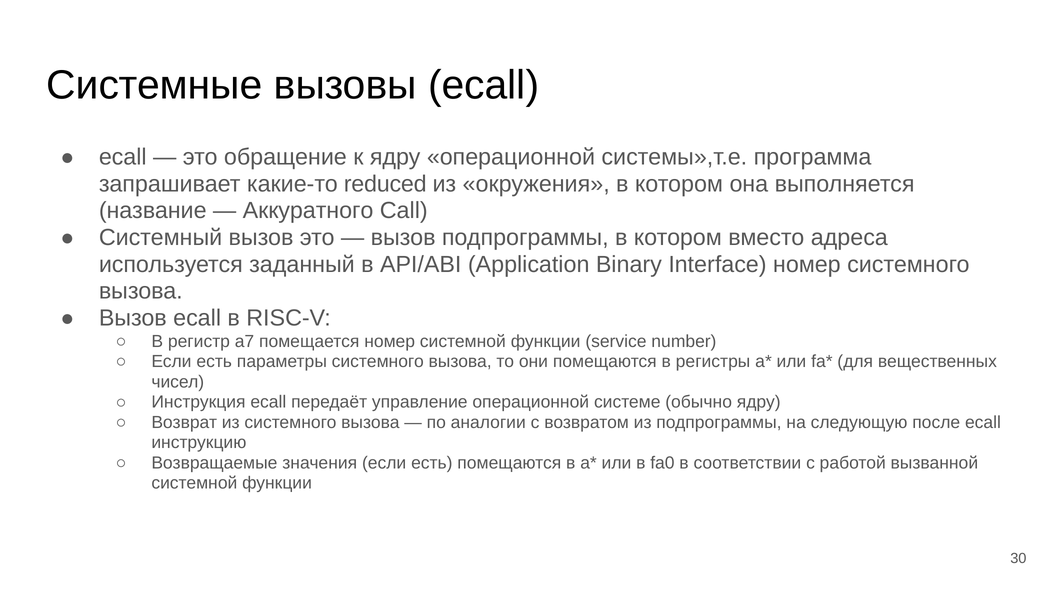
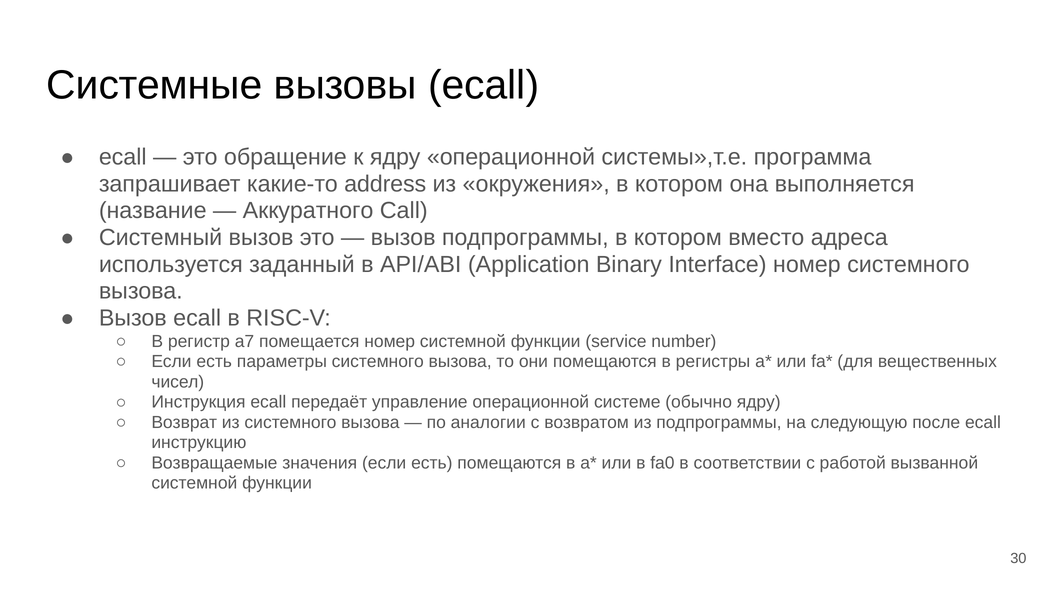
reduced: reduced -> address (385, 184)
